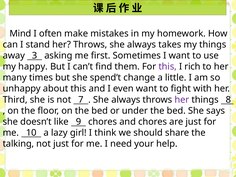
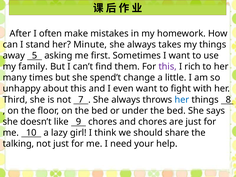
Mind: Mind -> After (20, 34)
her Throws: Throws -> Minute (90, 45)
3: 3 -> 5 (35, 56)
happy: happy -> family (33, 67)
her colour: purple -> blue (182, 100)
